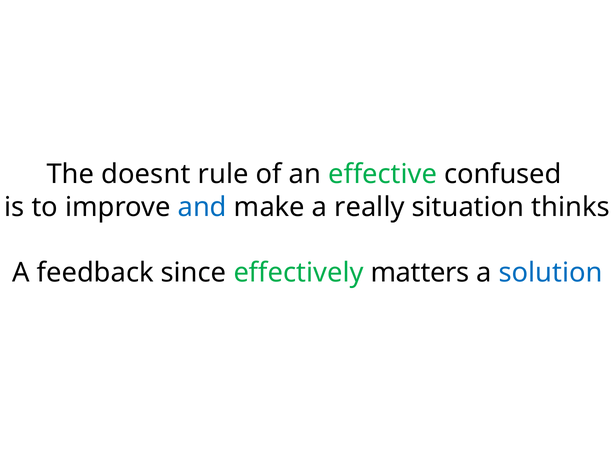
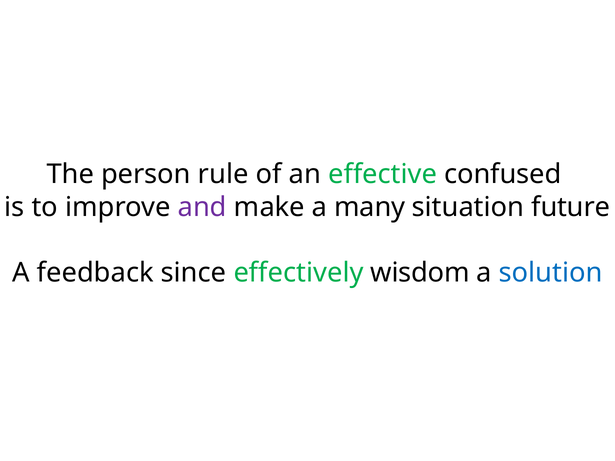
doesnt: doesnt -> person (146, 174)
and colour: blue -> purple (202, 207)
really: really -> many (370, 207)
thinks: thinks -> future (571, 207)
matters: matters -> wisdom (420, 273)
